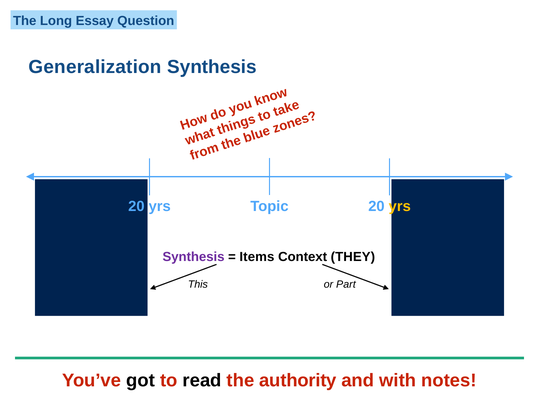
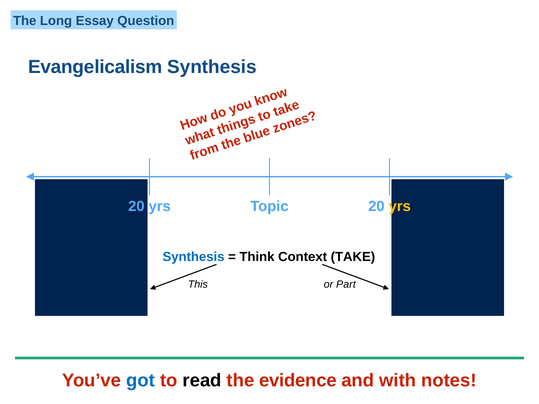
Generalization: Generalization -> Evangelicalism (95, 67)
Synthesis colour: purple -> blue (194, 257)
Items: Items -> Think (257, 257)
THEY: THEY -> TAKE (353, 257)
got colour: black -> blue (141, 381)
authority: authority -> evidence (298, 381)
